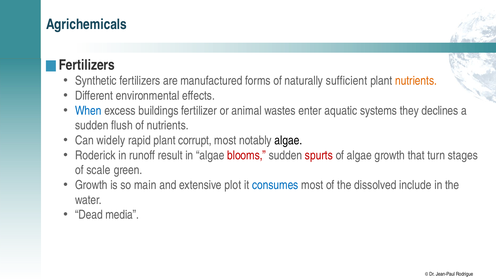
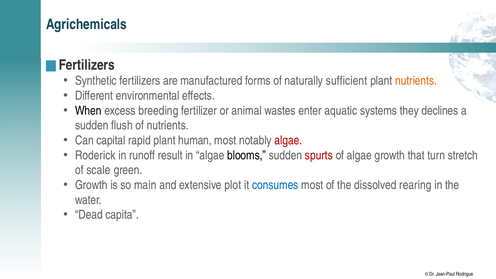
When colour: blue -> black (88, 111)
buildings: buildings -> breeding (158, 111)
widely: widely -> capital (111, 140)
corrupt: corrupt -> human (195, 140)
algae colour: black -> red (288, 140)
blooms colour: red -> black (247, 155)
stages: stages -> stretch (463, 155)
include: include -> rearing (415, 185)
media: media -> capita (122, 215)
